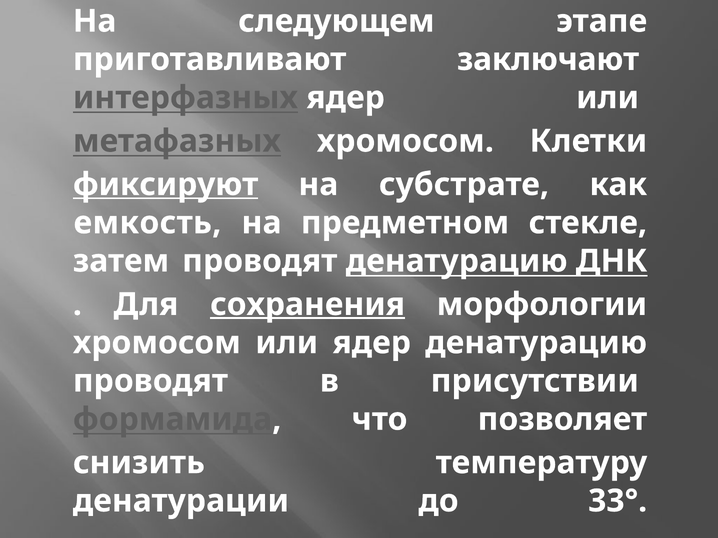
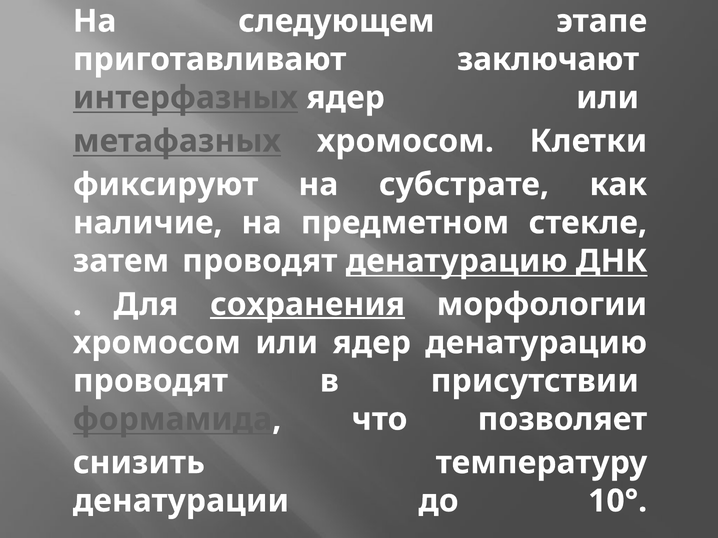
фиксируют underline: present -> none (166, 185)
емкость: емкость -> наличие (148, 223)
33°: 33° -> 10° (618, 501)
